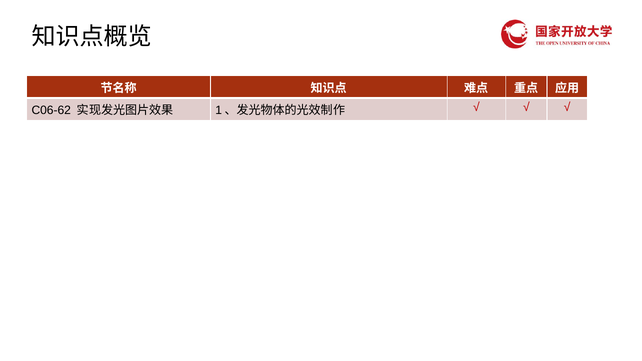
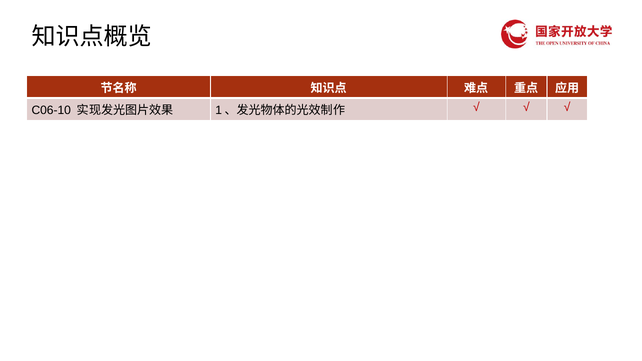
C06-62: C06-62 -> C06-10 (51, 110)
